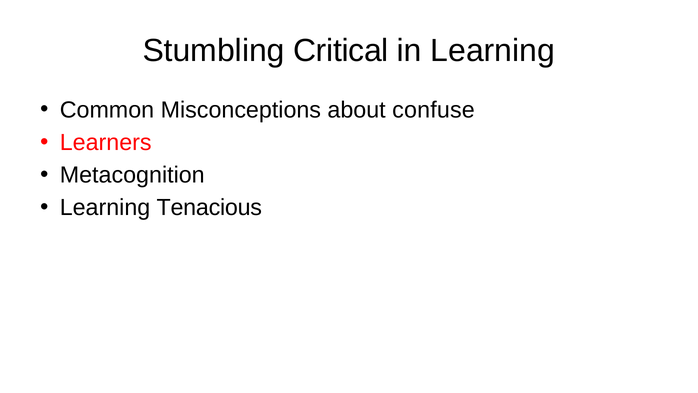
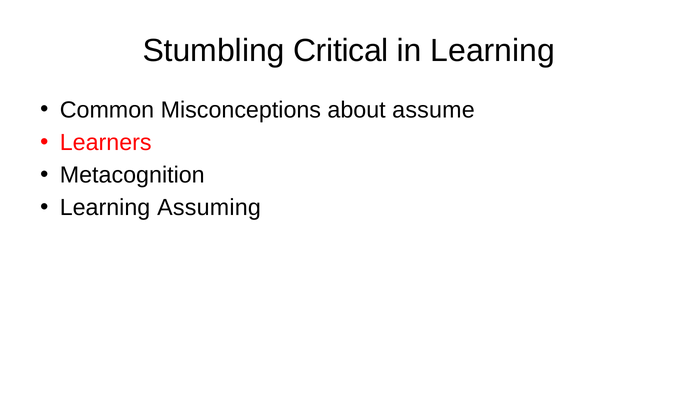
confuse: confuse -> assume (434, 110)
Tenacious: Tenacious -> Assuming (209, 208)
